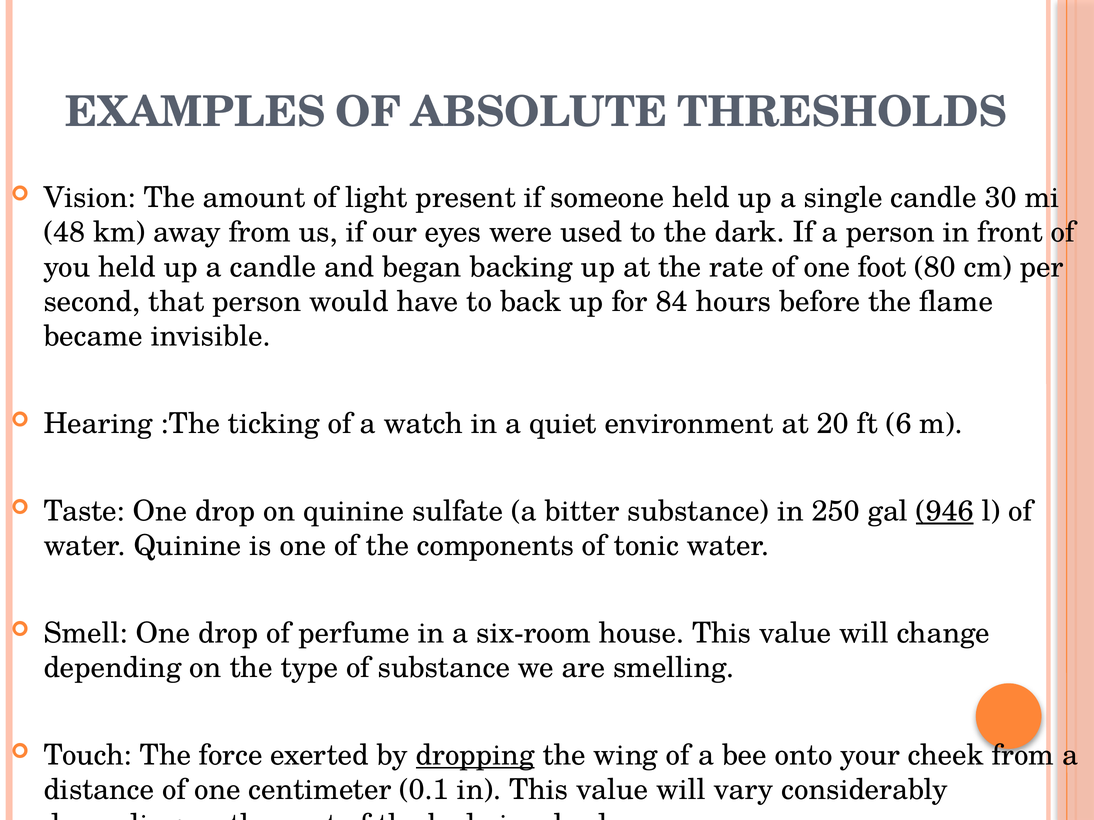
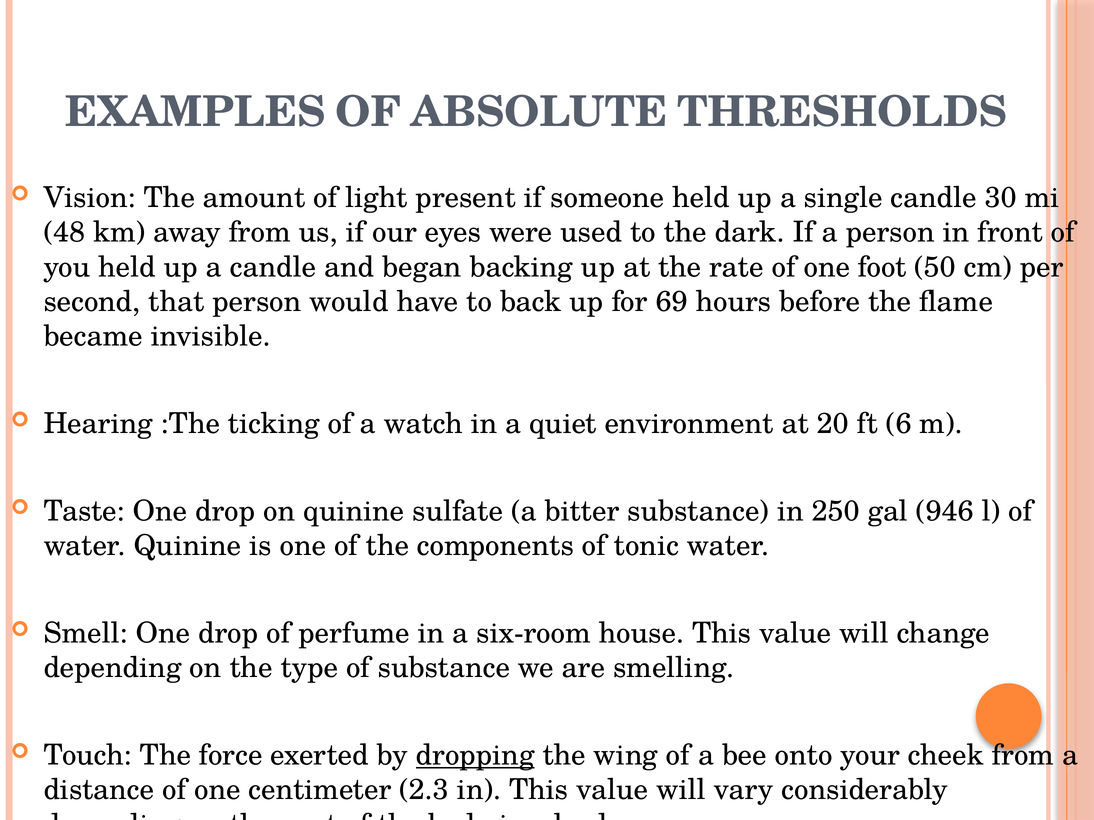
80: 80 -> 50 (935, 267)
84: 84 -> 69 (672, 302)
946 underline: present -> none (945, 512)
0.1: 0.1 -> 2.3 (424, 790)
